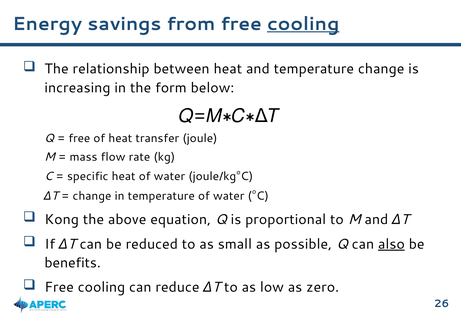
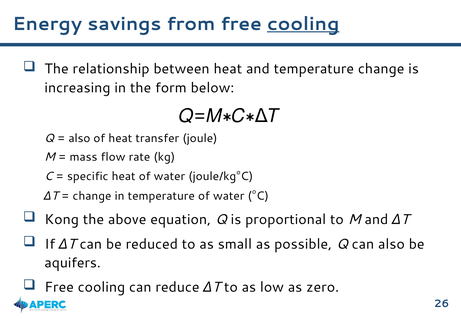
free: free -> also (79, 138)
also underline: present -> none (391, 244)
benefits: benefits -> aquifers (73, 263)
